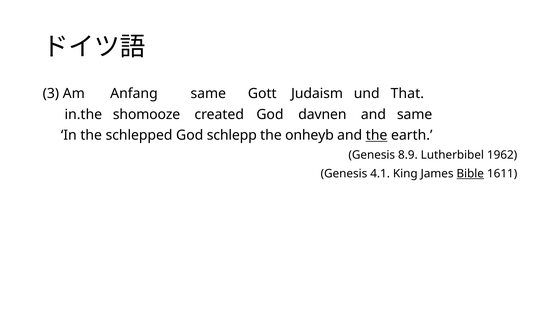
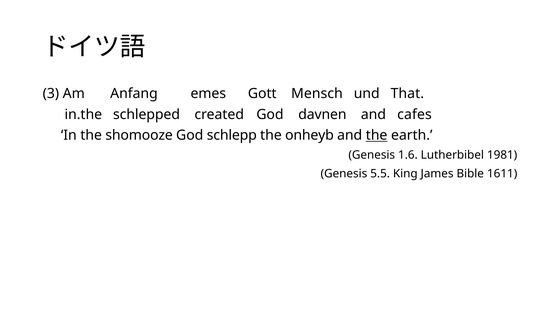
Anfang same: same -> emes (208, 93)
Judaism: Judaism -> Mensch (317, 93)
shomooze: shomooze -> schlepped (146, 114)
and same: same -> cafes (414, 114)
schlepped: schlepped -> shomooze (139, 135)
8.9: 8.9 -> 1.6 (408, 155)
1962: 1962 -> 1981 (502, 155)
4.1: 4.1 -> 5.5 (380, 174)
Bible underline: present -> none (470, 174)
